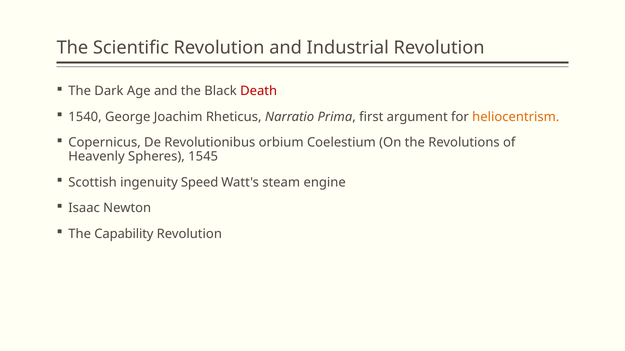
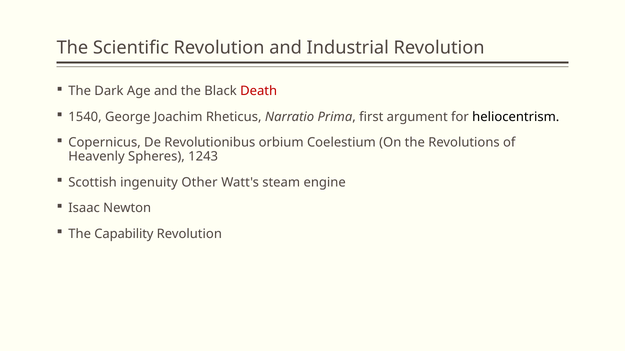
heliocentrism colour: orange -> black (516, 117)
1545: 1545 -> 1243 (203, 157)
Speed: Speed -> Other (199, 183)
